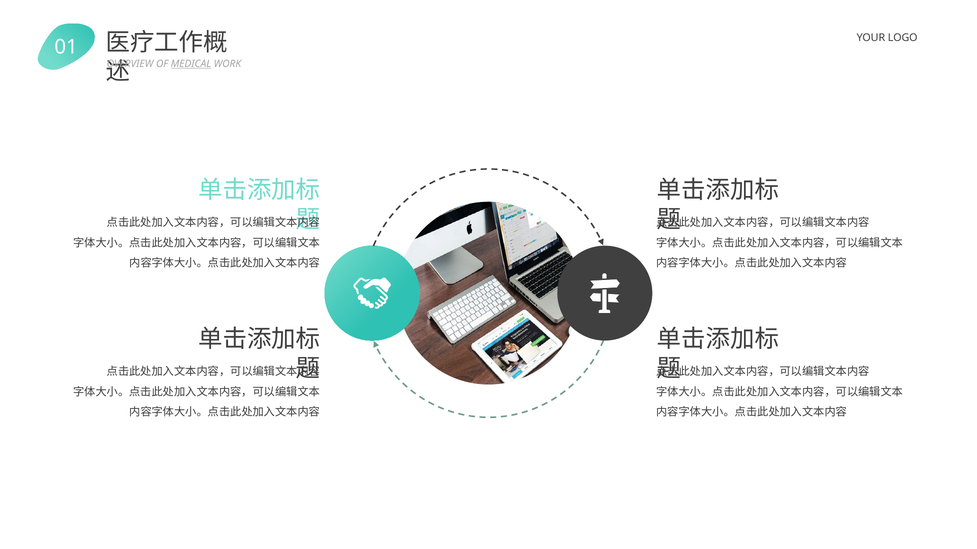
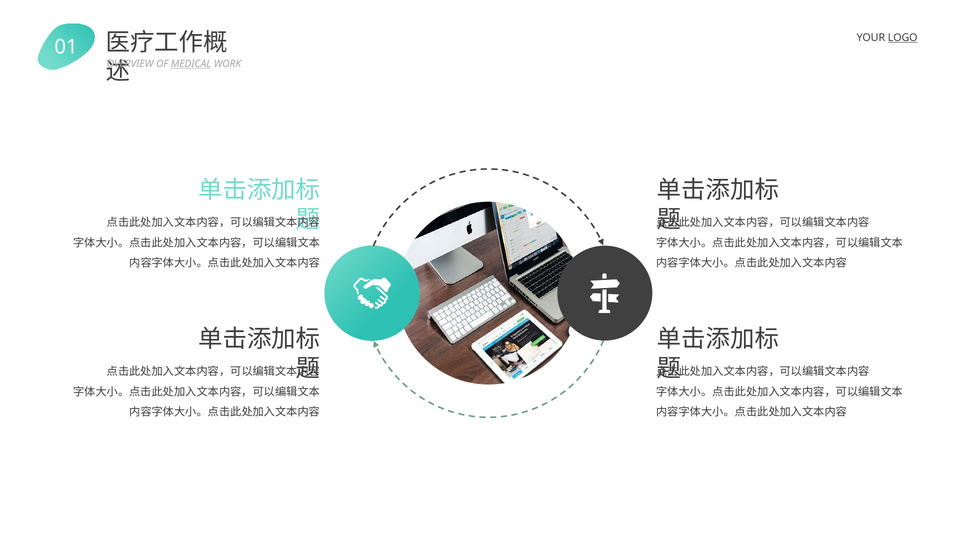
LOGO underline: none -> present (903, 38)
